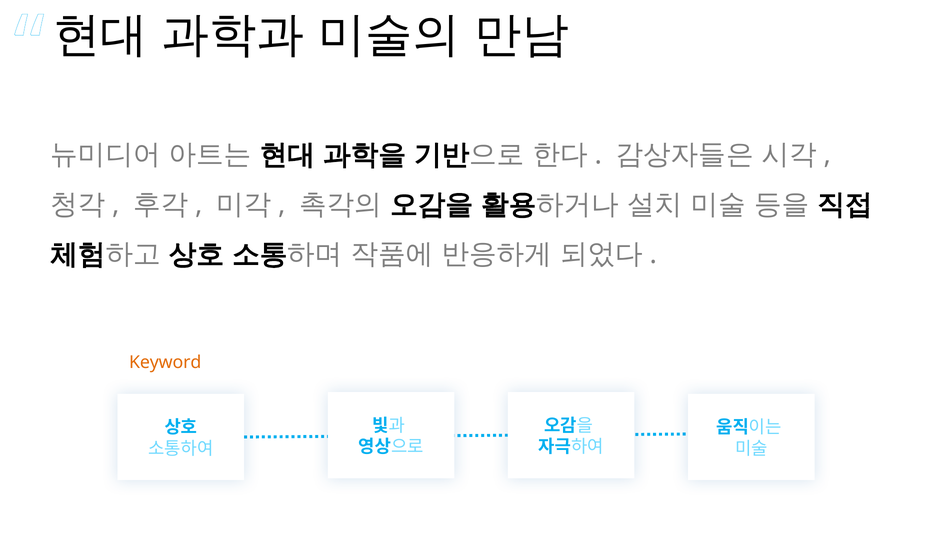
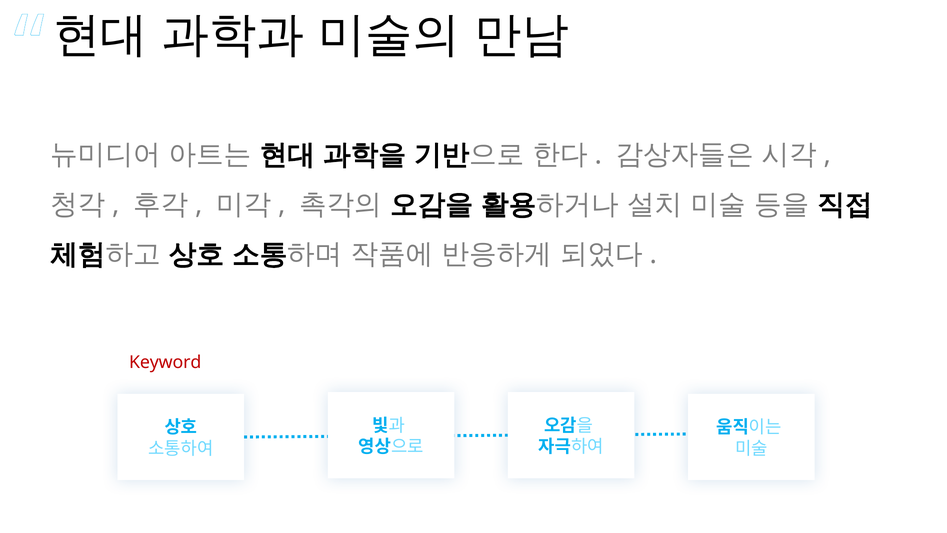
Keyword colour: orange -> red (165, 362)
